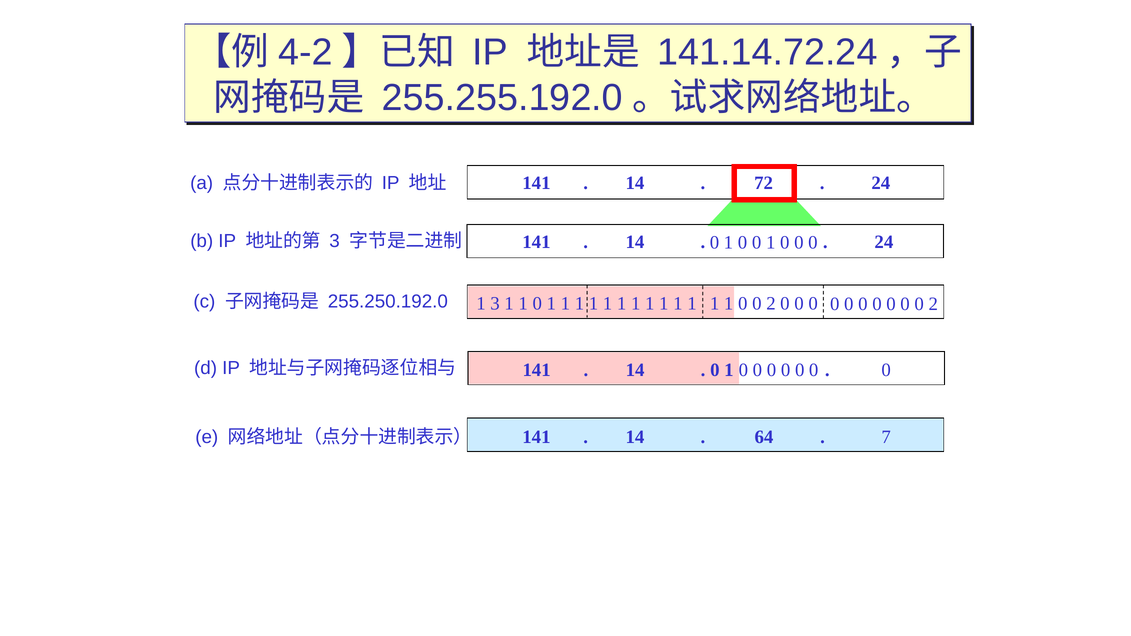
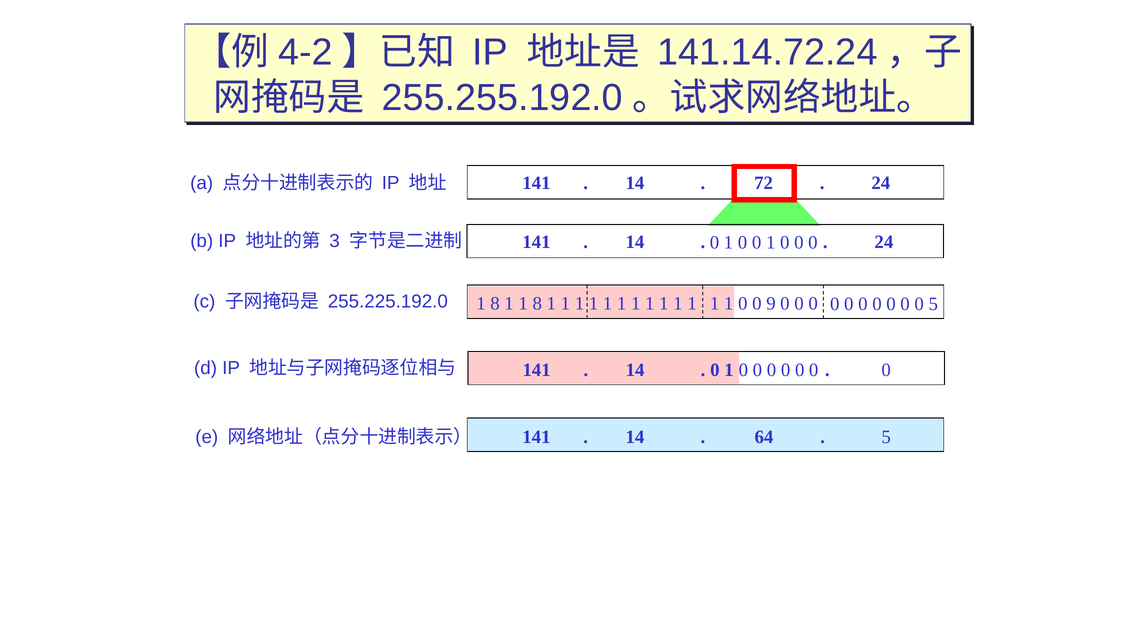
255.250.192.0: 255.250.192.0 -> 255.225.192.0 (388, 301)
0 0 0 2: 2 -> 5 (933, 304)
3: 3 -> 8 (495, 304)
0: 0 -> 8 (537, 304)
1 0 0 2: 2 -> 9 (771, 304)
7: 7 -> 5 (886, 437)
